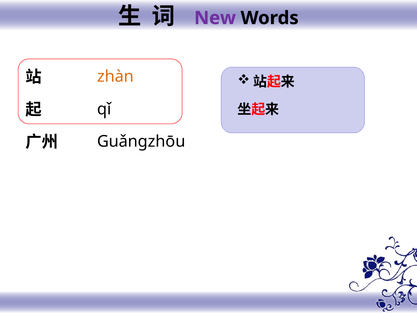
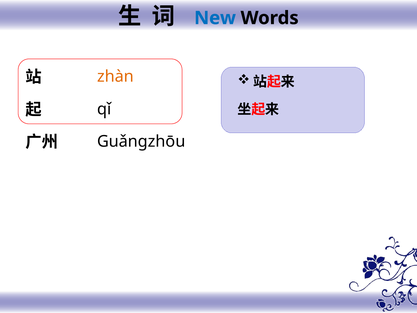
New colour: purple -> blue (215, 18)
